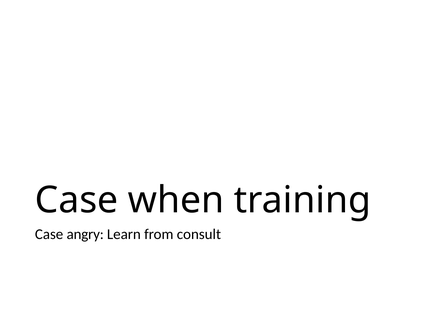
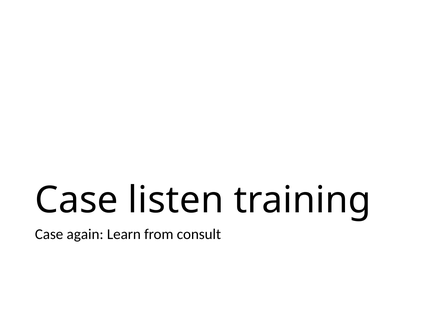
when: when -> listen (176, 200)
angry: angry -> again (85, 235)
